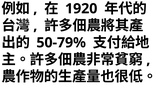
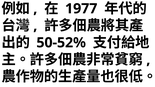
1920: 1920 -> 1977 (81, 9)
50-79%: 50-79% -> 50-52% (61, 43)
